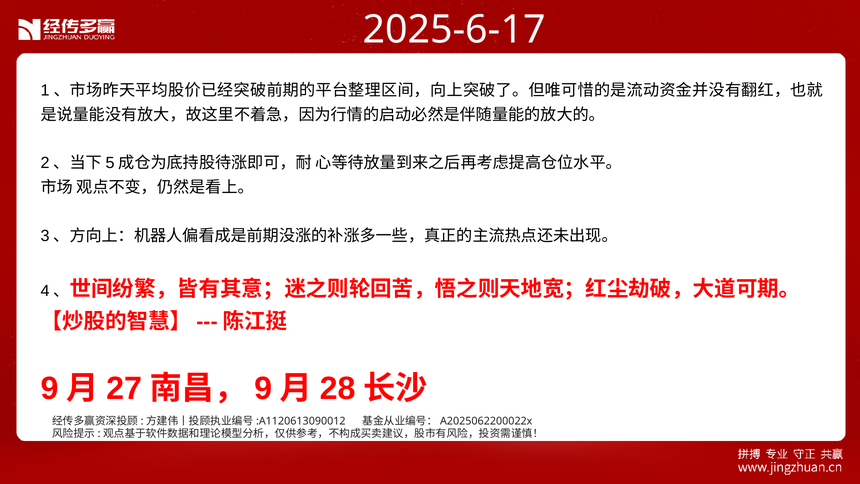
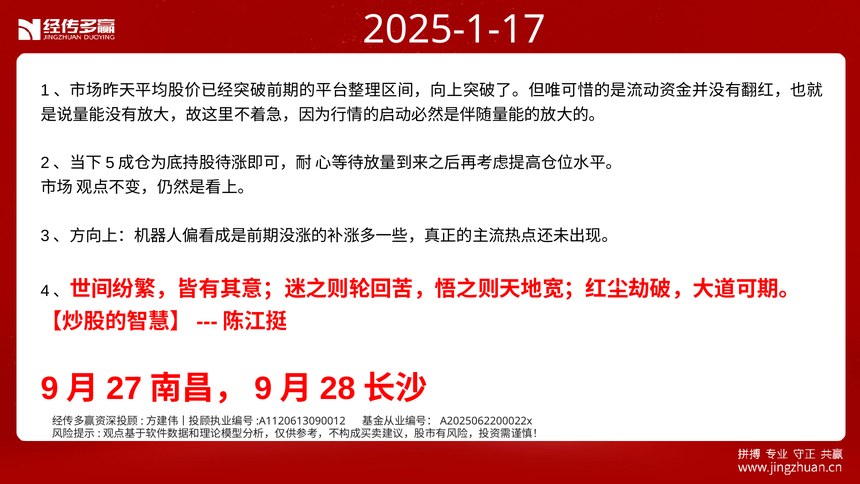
2025-6-17: 2025-6-17 -> 2025-1-17 (454, 30)
